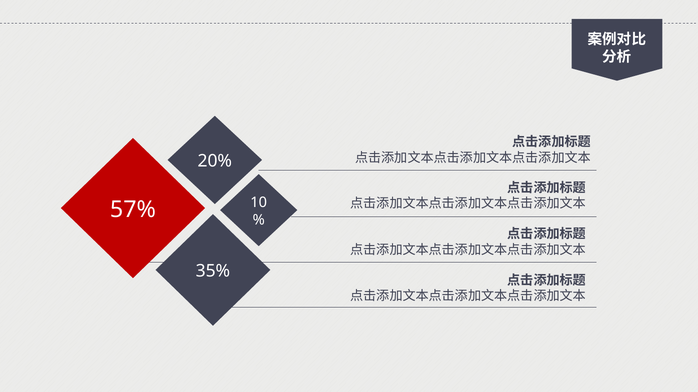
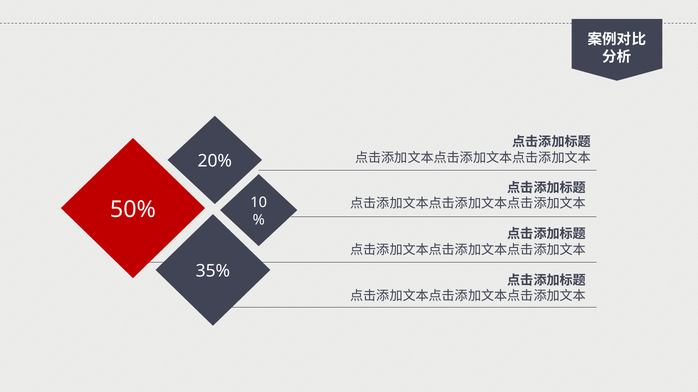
57%: 57% -> 50% (133, 210)
